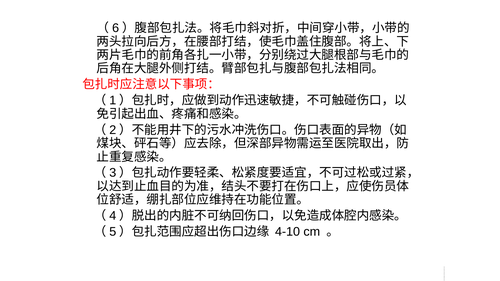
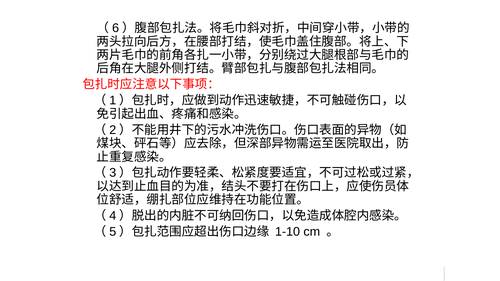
4-10: 4-10 -> 1-10 (288, 232)
